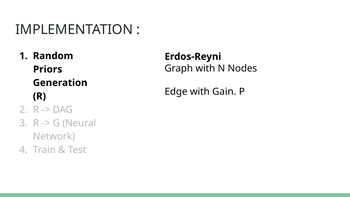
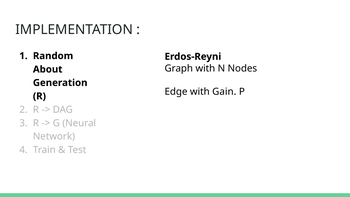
Priors: Priors -> About (48, 69)
